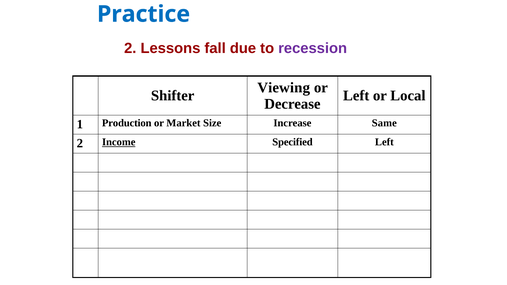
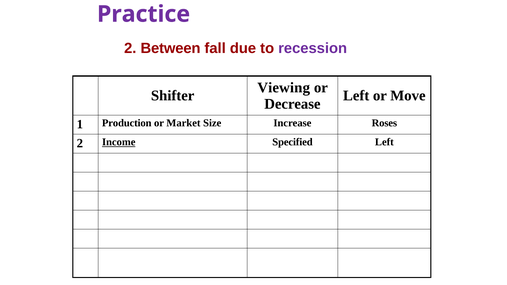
Practice colour: blue -> purple (144, 14)
Lessons: Lessons -> Between (171, 48)
Local: Local -> Move (408, 96)
Same: Same -> Roses (384, 123)
